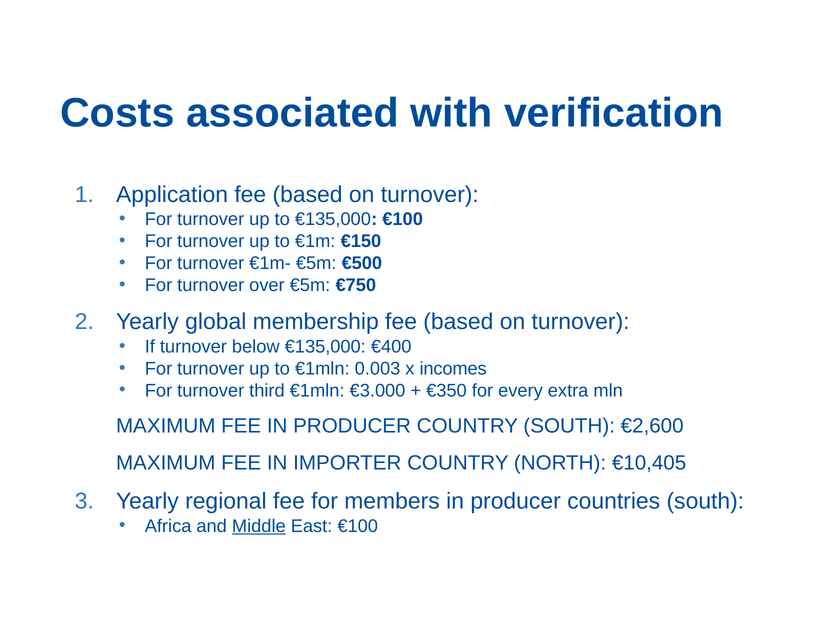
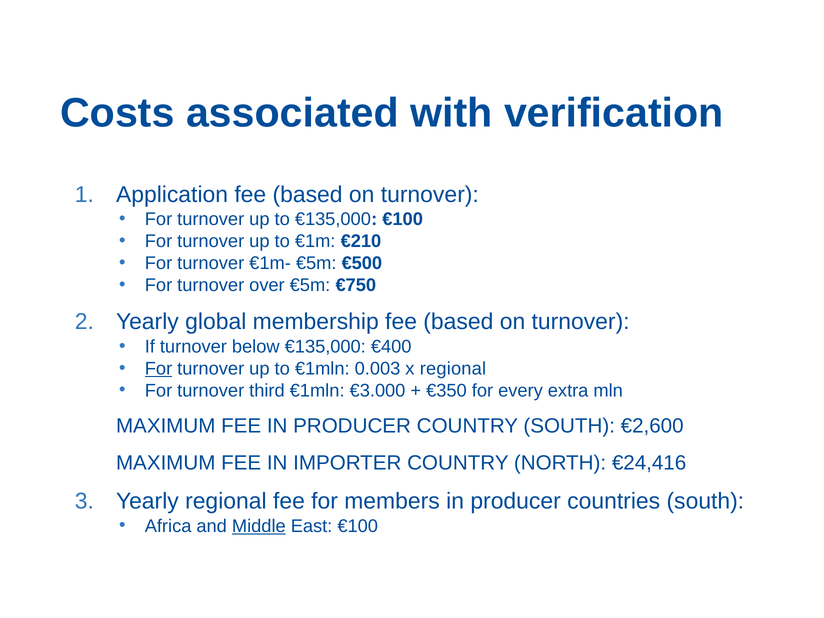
€150: €150 -> €210 (361, 241)
For underline: none -> present (159, 369)
x incomes: incomes -> regional (453, 369)
€10,405: €10,405 -> €24,416 (649, 463)
